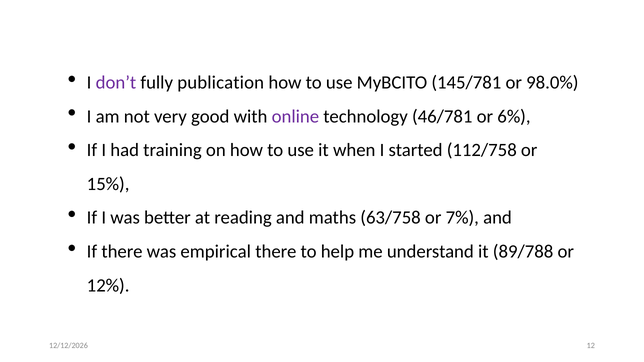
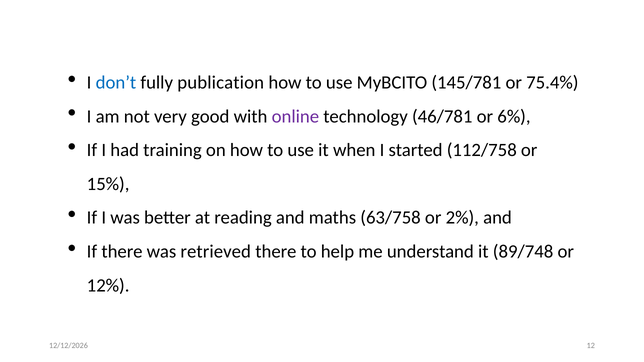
don’t colour: purple -> blue (116, 83)
98.0%: 98.0% -> 75.4% (552, 83)
7%: 7% -> 2% (462, 218)
empirical: empirical -> retrieved (216, 252)
89/788: 89/788 -> 89/748 (523, 252)
